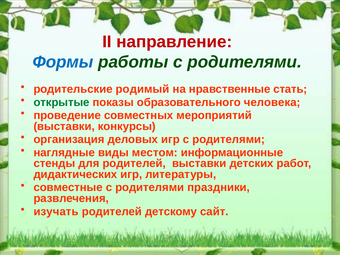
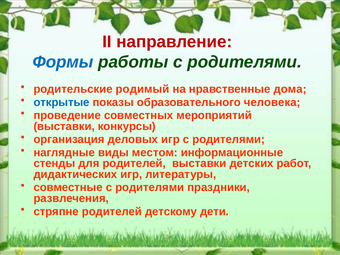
стать: стать -> дома (290, 89)
открытые colour: green -> blue (61, 102)
изучать: изучать -> стряпне (56, 212)
сайт: сайт -> дети (214, 212)
